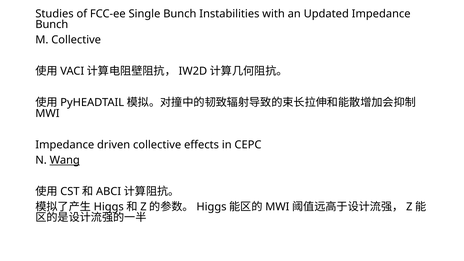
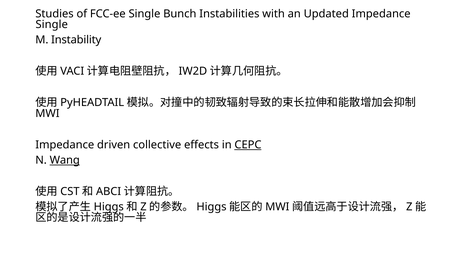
Bunch: Bunch -> Single (52, 25)
M Collective: Collective -> Instability (76, 40)
CEPC underline: none -> present (248, 145)
